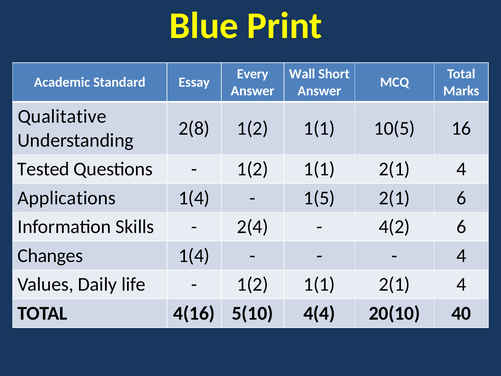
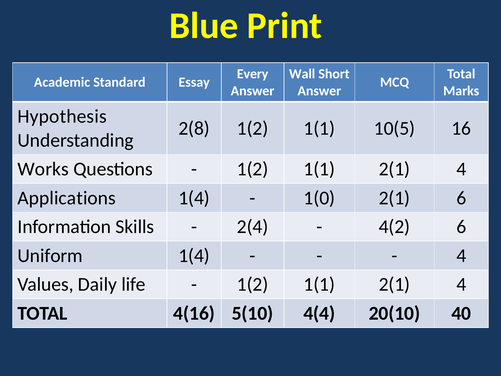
Qualitative: Qualitative -> Hypothesis (62, 116)
Tested: Tested -> Works (43, 169)
1(5: 1(5 -> 1(0 (319, 198)
Changes: Changes -> Uniform (50, 256)
